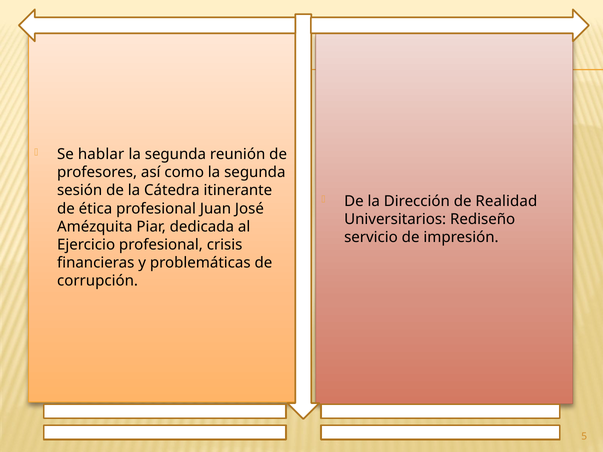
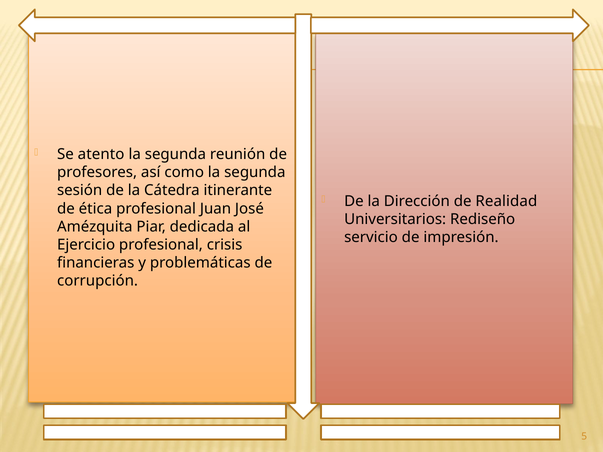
hablar: hablar -> atento (101, 154)
